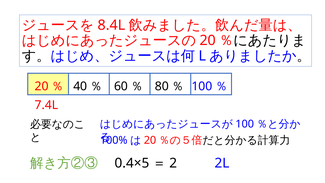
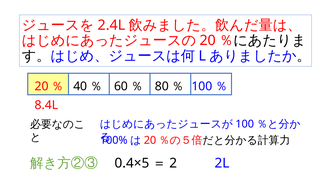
8.4L: 8.4L -> 2.4L (111, 25)
7.4L: 7.4L -> 8.4L (46, 105)
